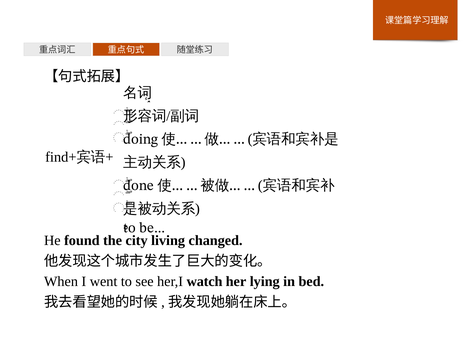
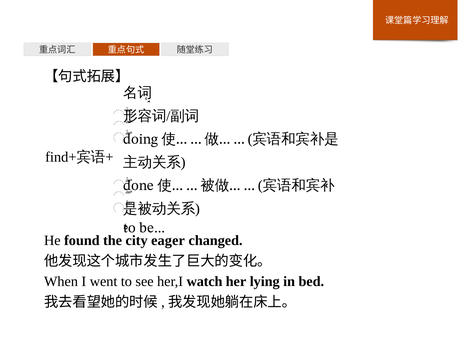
living: living -> eager (168, 240)
